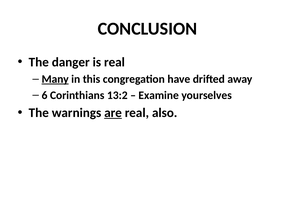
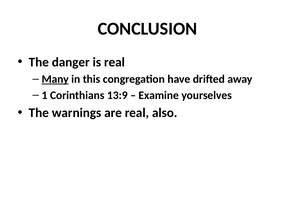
6: 6 -> 1 (45, 95)
13:2: 13:2 -> 13:9 (117, 95)
are underline: present -> none (113, 112)
